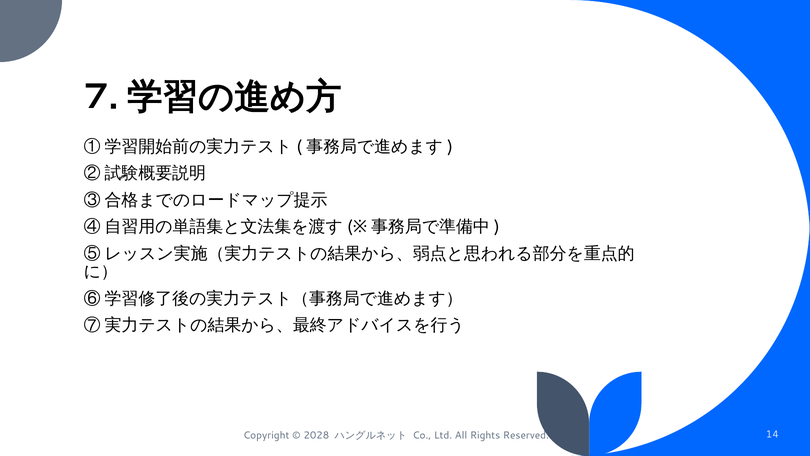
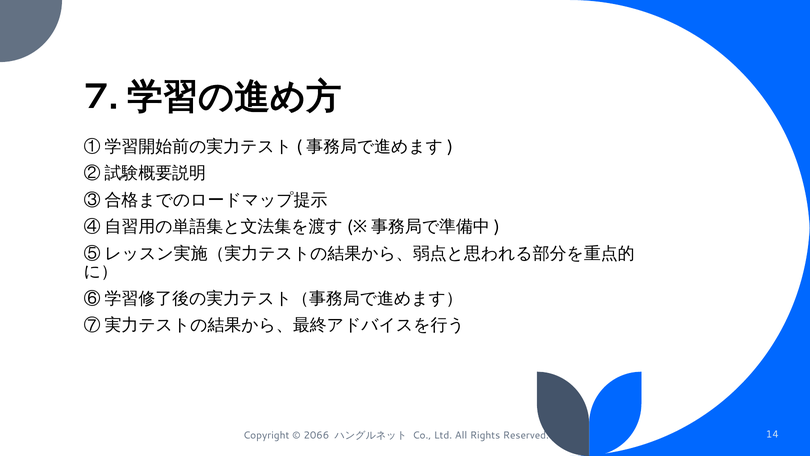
2028: 2028 -> 2066 (316, 435)
